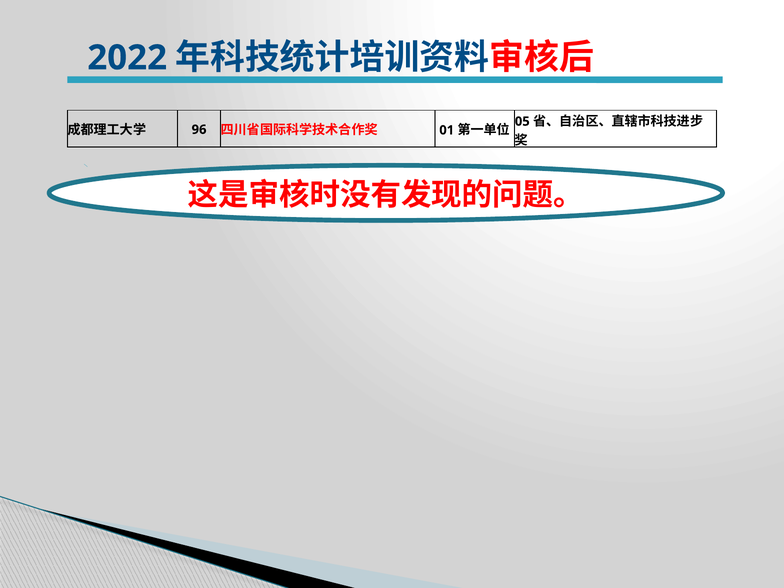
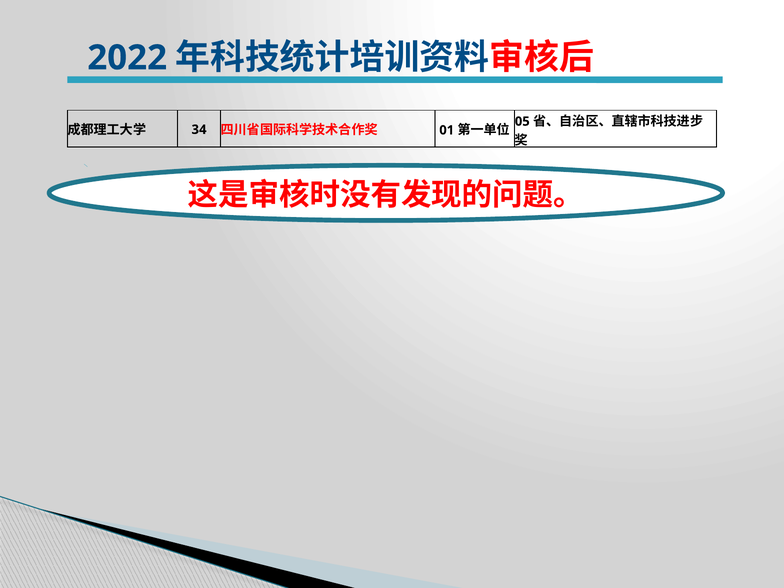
96: 96 -> 34 (199, 130)
